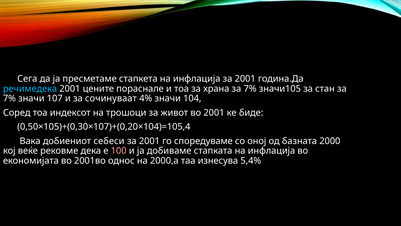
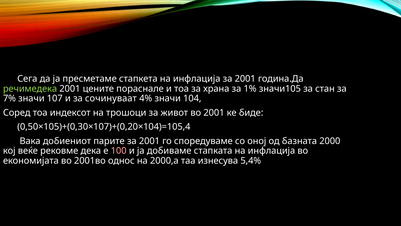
речимедека colour: light blue -> light green (30, 88)
храна за 7%: 7% -> 1% (250, 88)
себеси: себеси -> парите (109, 141)
